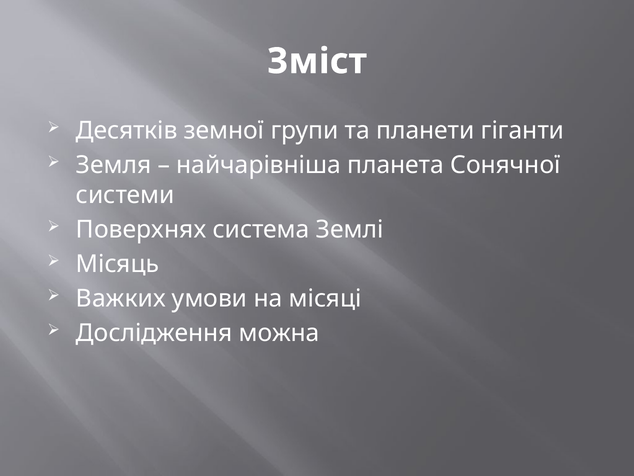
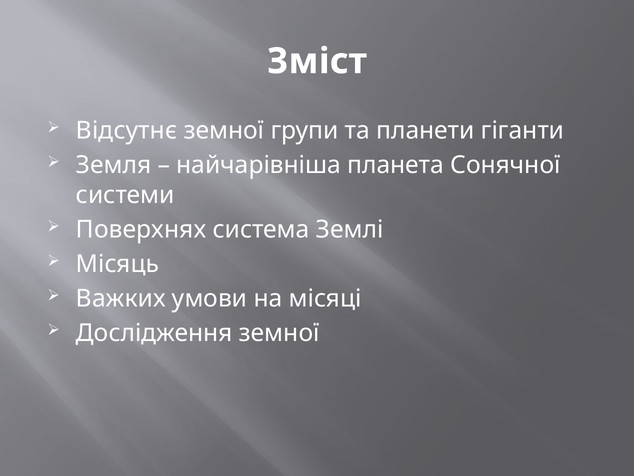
Десятків: Десятків -> Відсутнє (127, 131)
Дослідження можна: можна -> земної (279, 333)
